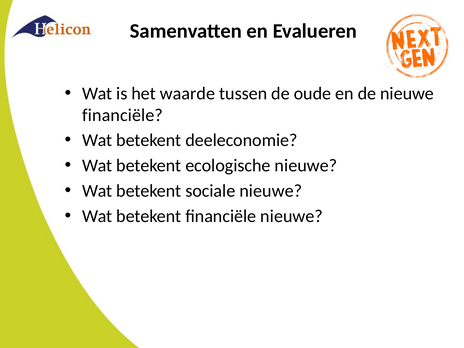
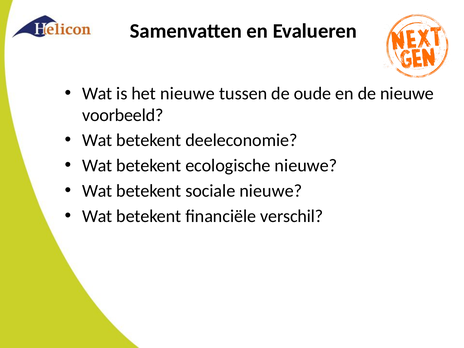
het waarde: waarde -> nieuwe (187, 93)
financiële: financiële -> voorbeeld (123, 115)
financiële nieuwe: nieuwe -> verschil (292, 216)
